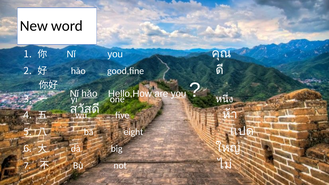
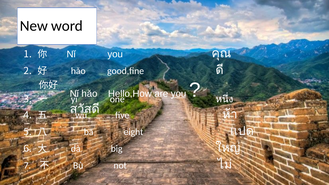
hǎo underline: present -> none (89, 94)
